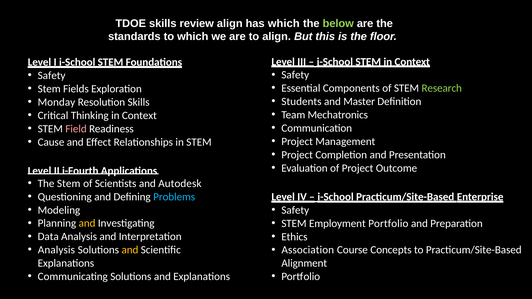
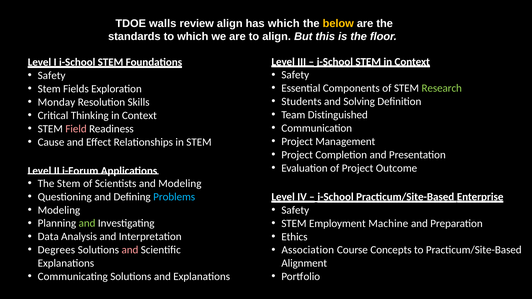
TDOE skills: skills -> walls (163, 23)
below colour: light green -> yellow (338, 23)
Master: Master -> Solving (359, 102)
Mechatronics: Mechatronics -> Distinguished (338, 115)
i-Fourth: i-Fourth -> i-Forum (80, 171)
and Autodesk: Autodesk -> Modeling (180, 184)
and colour: yellow -> light green (87, 224)
Employment Portfolio: Portfolio -> Machine (388, 224)
Analysis: Analysis -> Degrees (56, 250)
and colour: yellow -> pink (130, 250)
